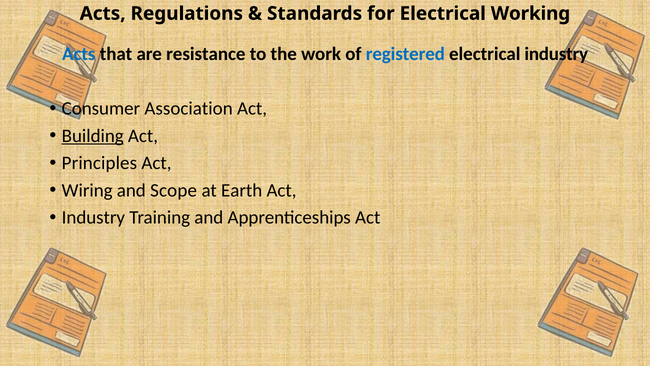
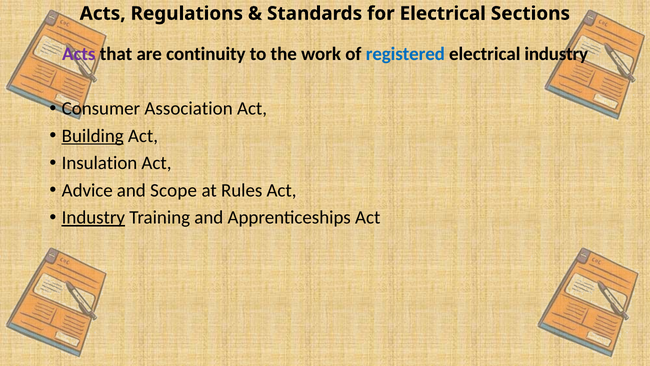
Working: Working -> Sections (530, 13)
Acts colour: blue -> purple (79, 54)
resistance: resistance -> continuity (206, 54)
Principles: Principles -> Insulation (100, 163)
Wiring: Wiring -> Advice (87, 190)
Earth: Earth -> Rules (242, 190)
Industry underline: none -> present (93, 217)
